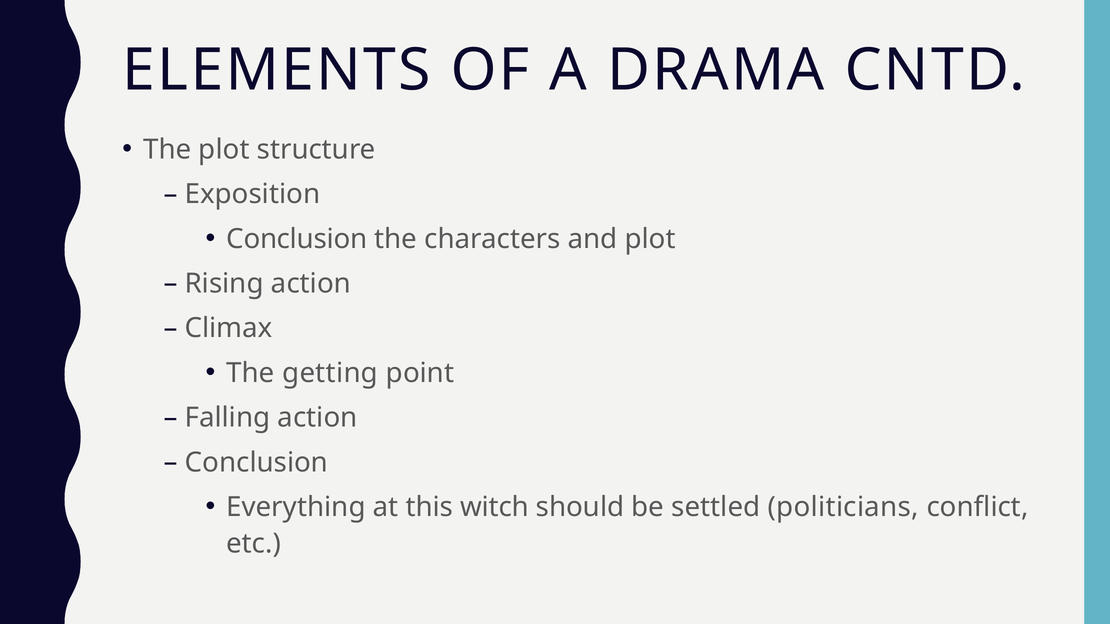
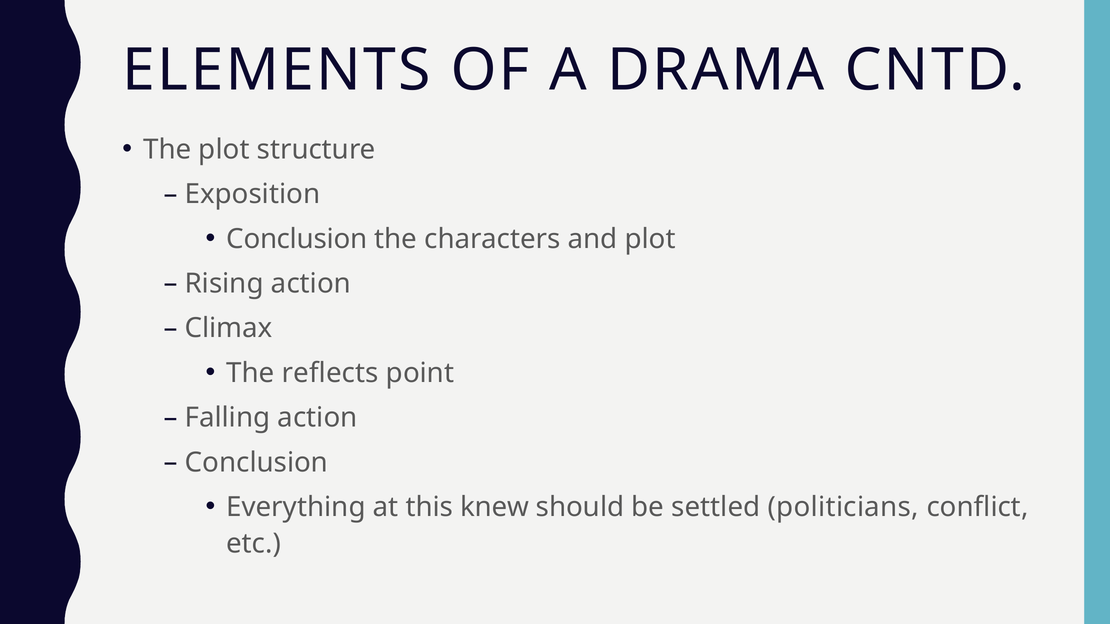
getting: getting -> reflects (330, 373)
witch: witch -> knew (495, 507)
